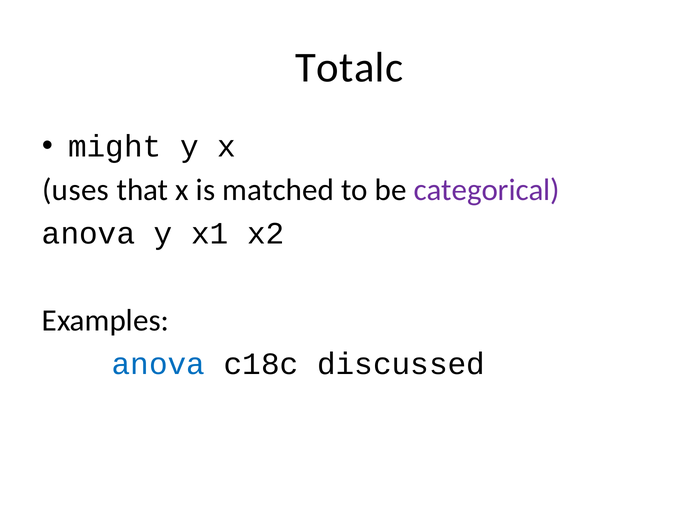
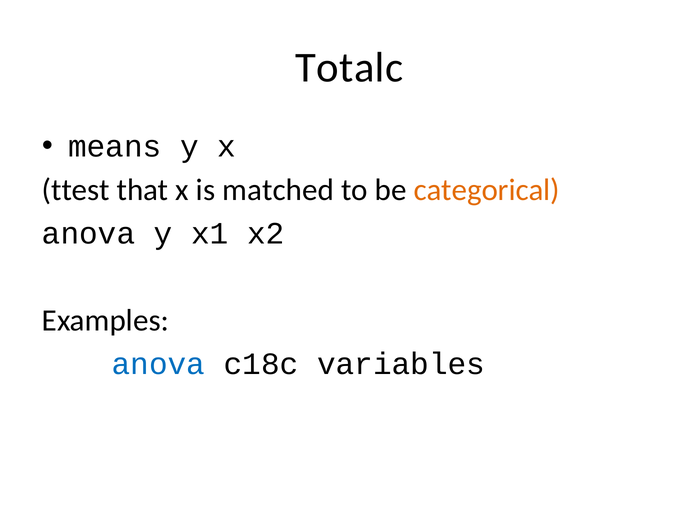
might: might -> means (115, 147)
uses: uses -> ttest (76, 190)
categorical colour: purple -> orange (487, 190)
discussed: discussed -> variables (401, 364)
